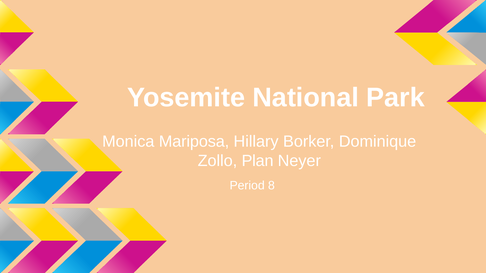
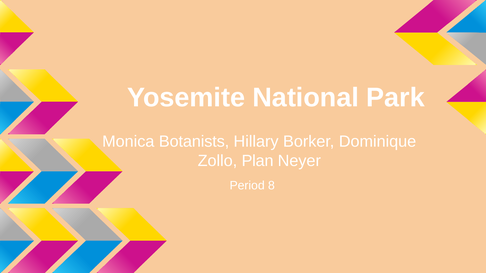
Mariposa: Mariposa -> Botanists (194, 142)
